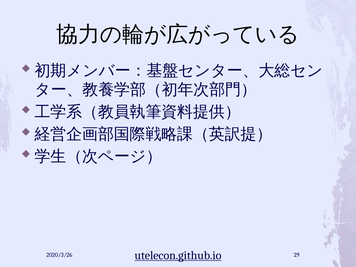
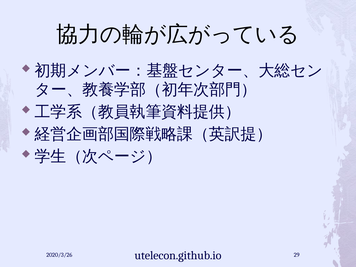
utelecon.github.io underline: present -> none (178, 255)
